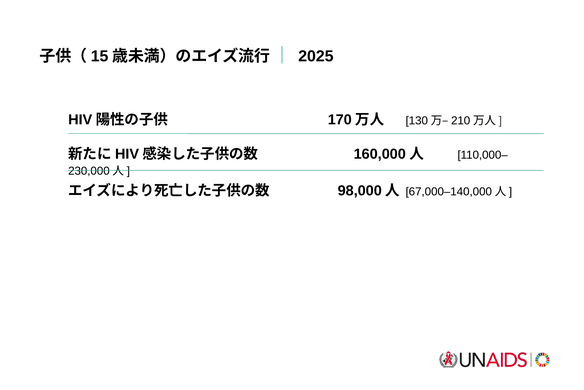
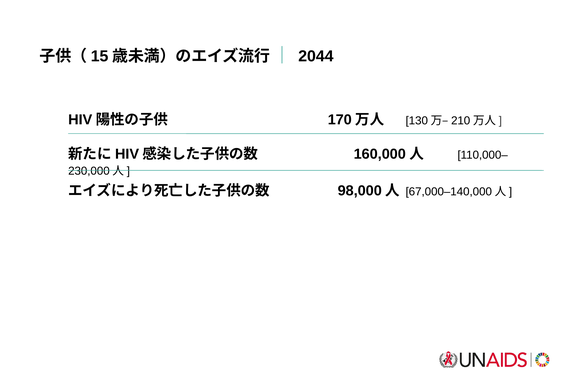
2025: 2025 -> 2044 (316, 56)
